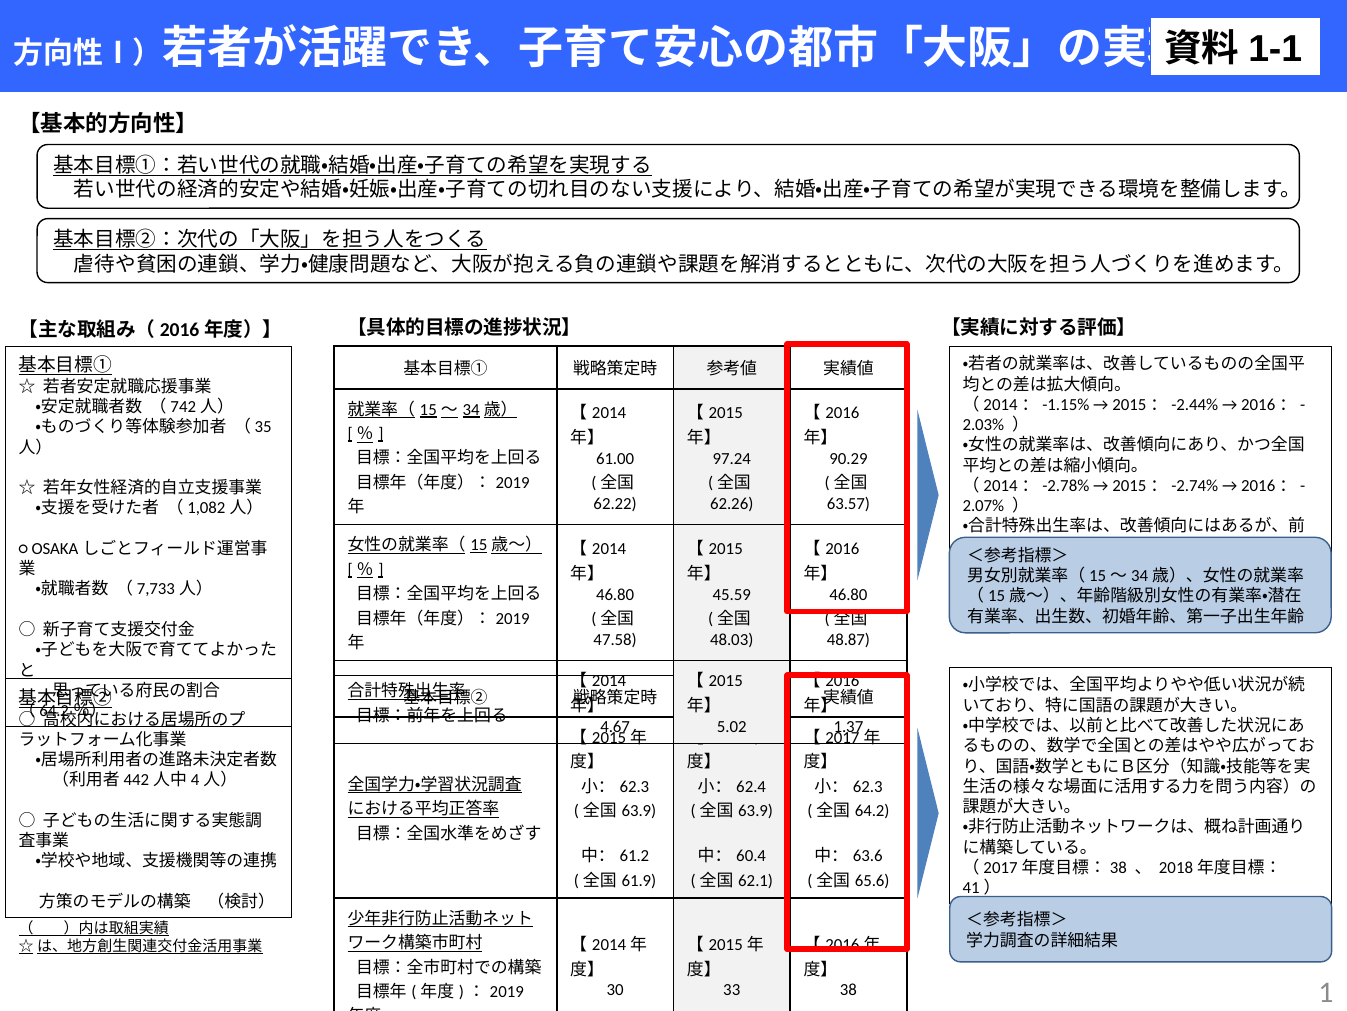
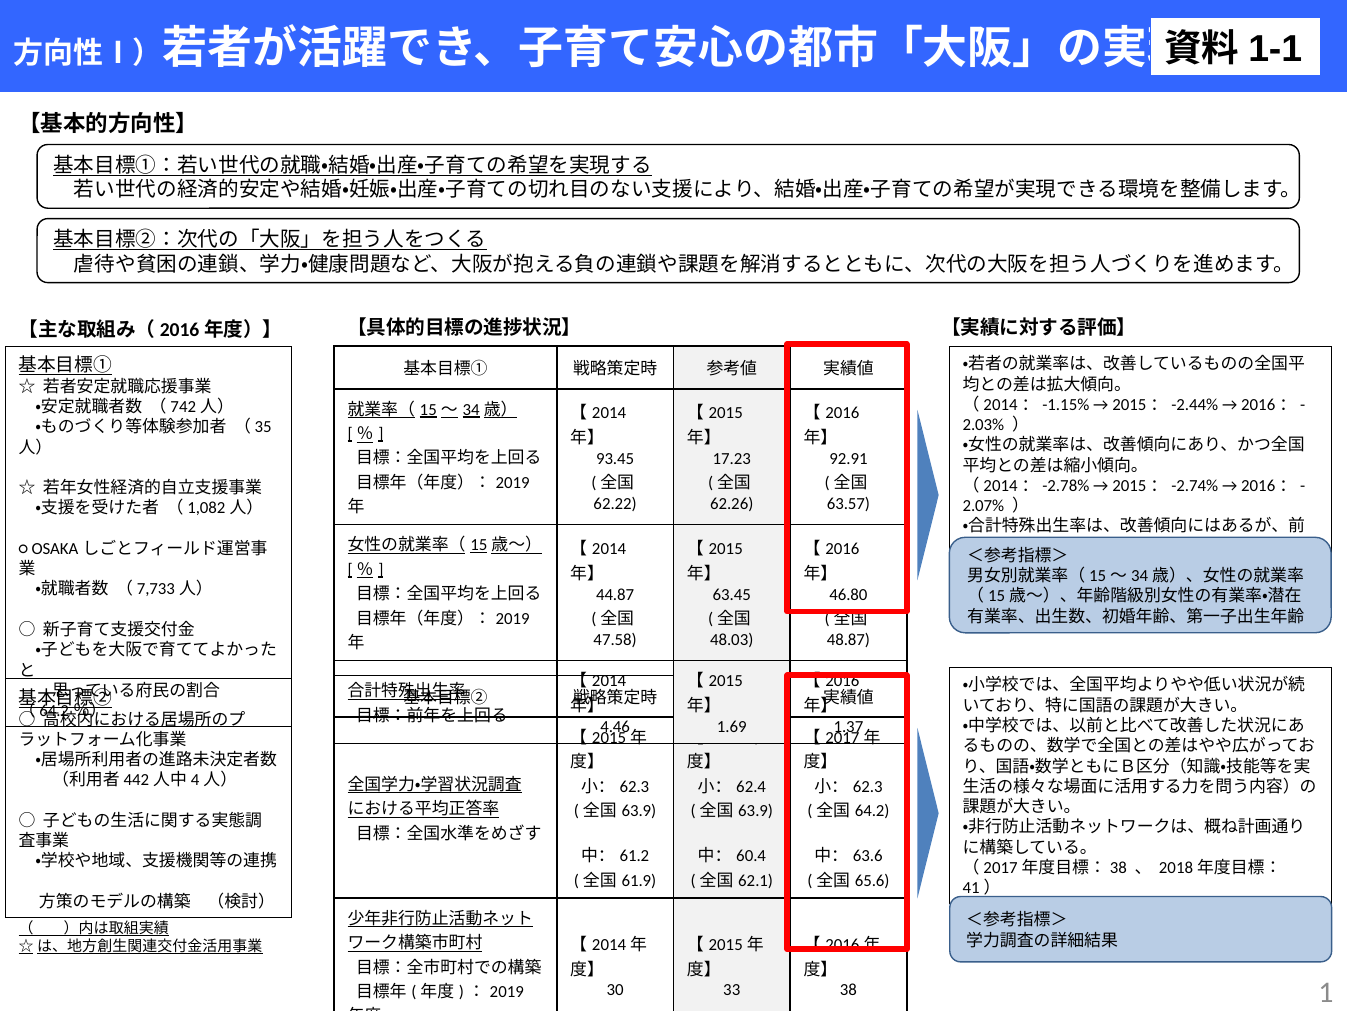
61.00: 61.00 -> 93.45 (615, 458)
97.24: 97.24 -> 17.23 (732, 458)
90.29: 90.29 -> 92.91 (848, 458)
46.80: 46.80 -> 44.87 (615, 594)
45.59: 45.59 -> 63.45 (732, 594)
4.67: 4.67 -> 4.46 (615, 726)
5.02: 5.02 -> 1.69 (732, 726)
